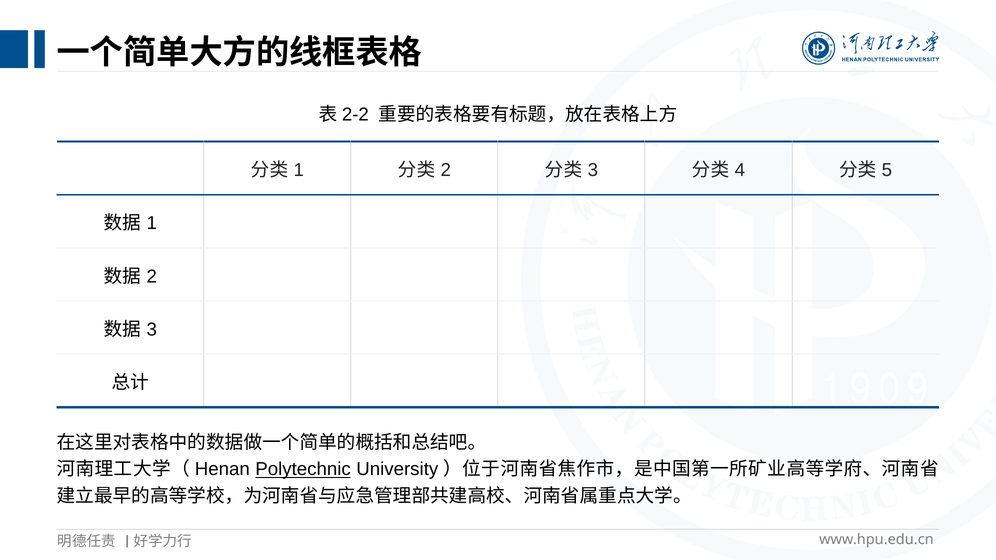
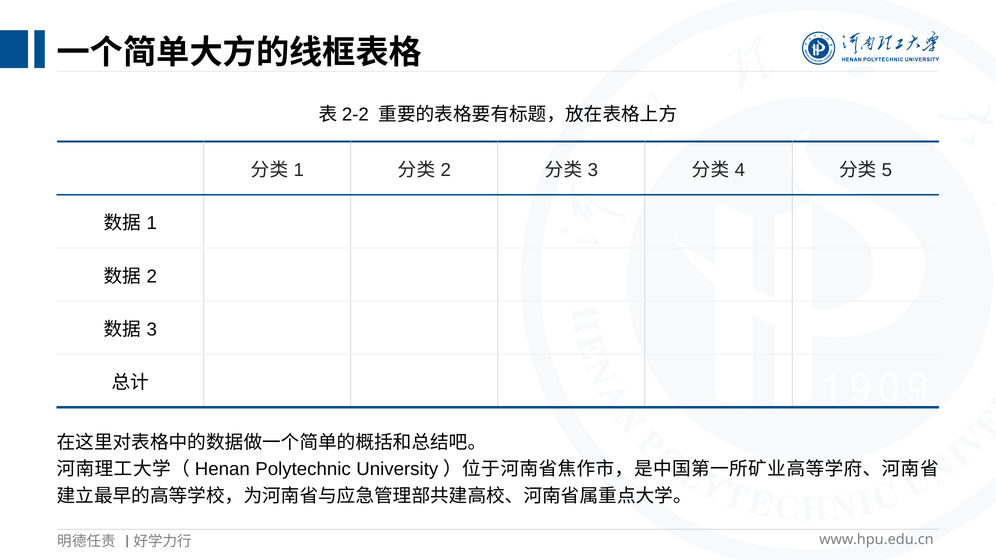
Polytechnic underline: present -> none (303, 470)
